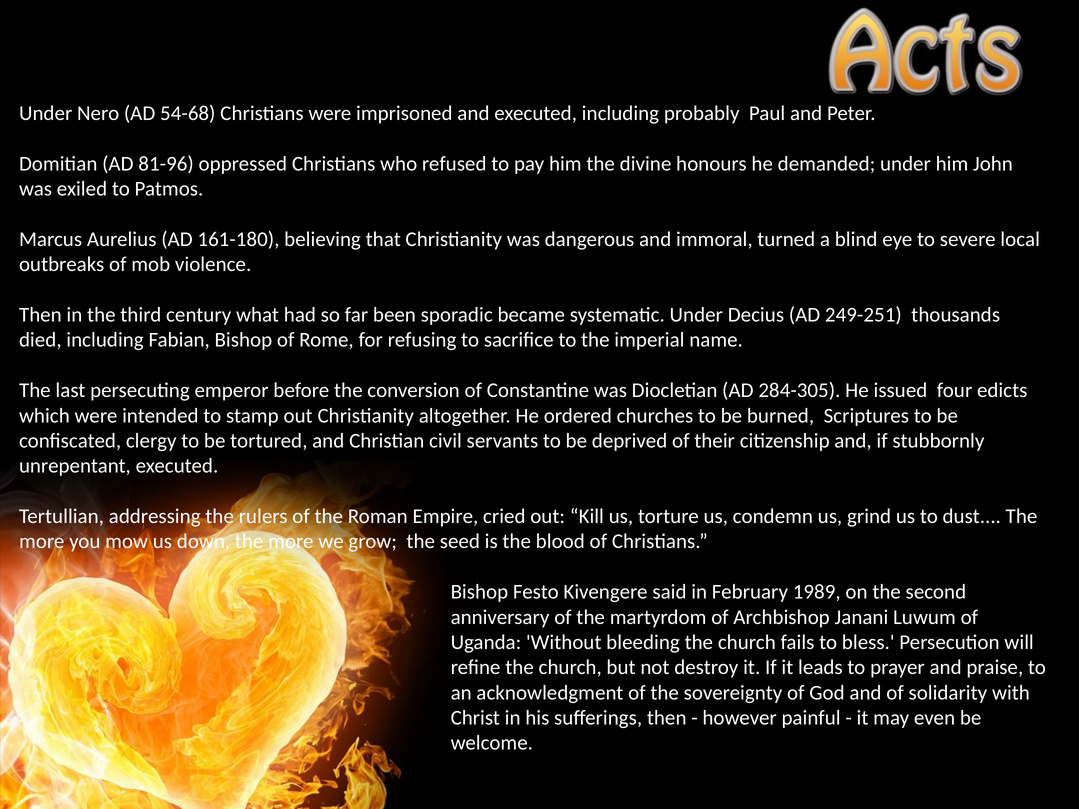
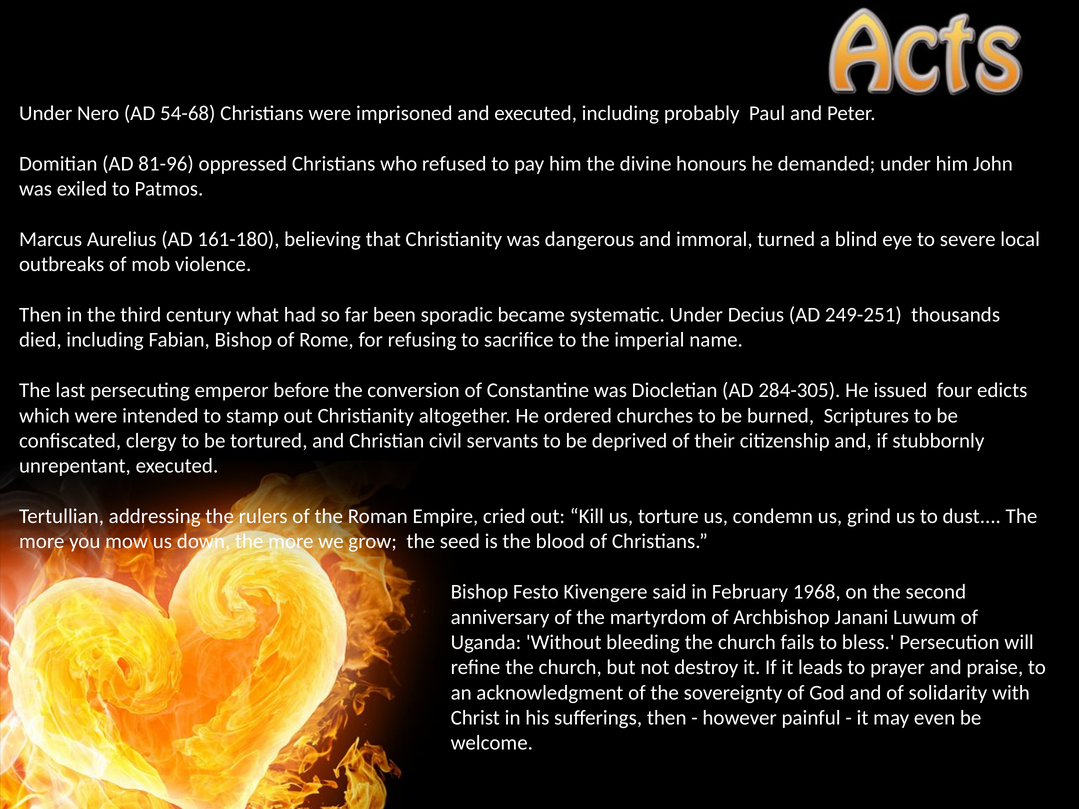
1989: 1989 -> 1968 (817, 592)
